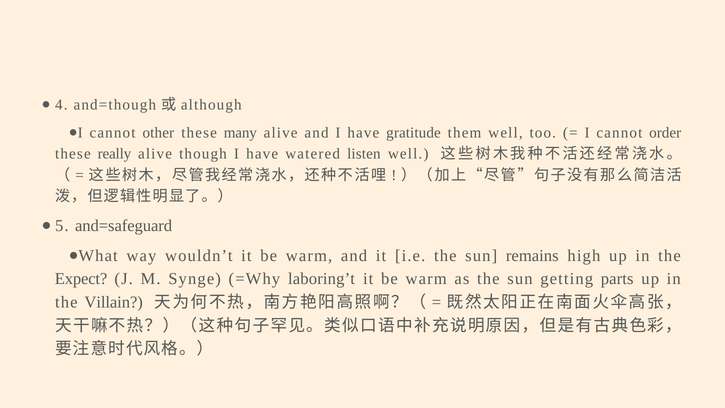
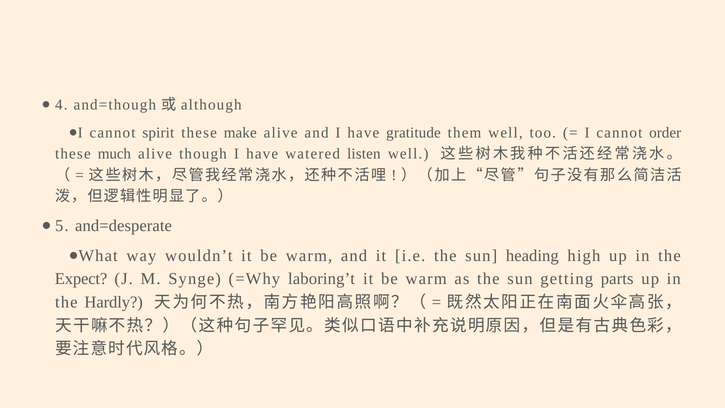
other: other -> spirit (158, 133)
many: many -> make (240, 133)
really: really -> much (114, 154)
and=safeguard: and=safeguard -> and=desperate (123, 225)
remains: remains -> heading (532, 256)
Villain: Villain -> Hardly (114, 302)
